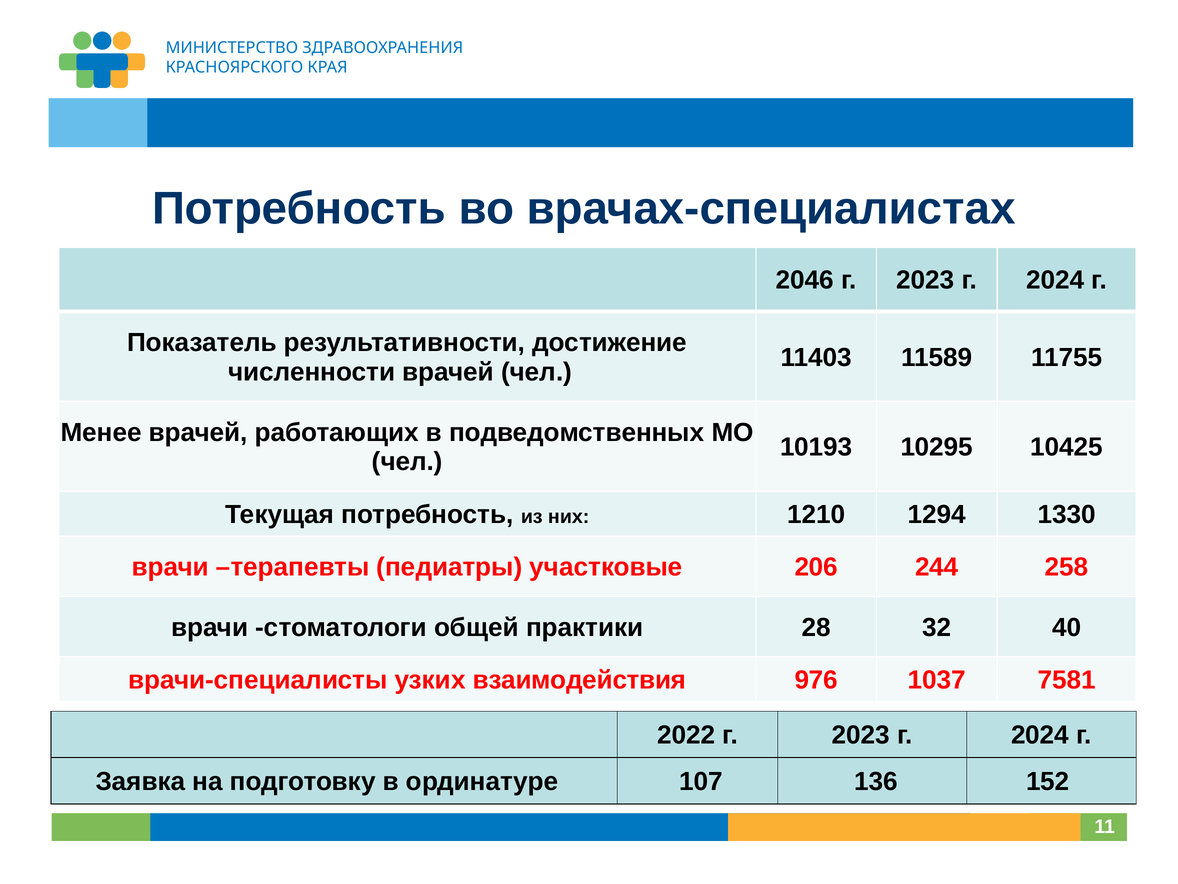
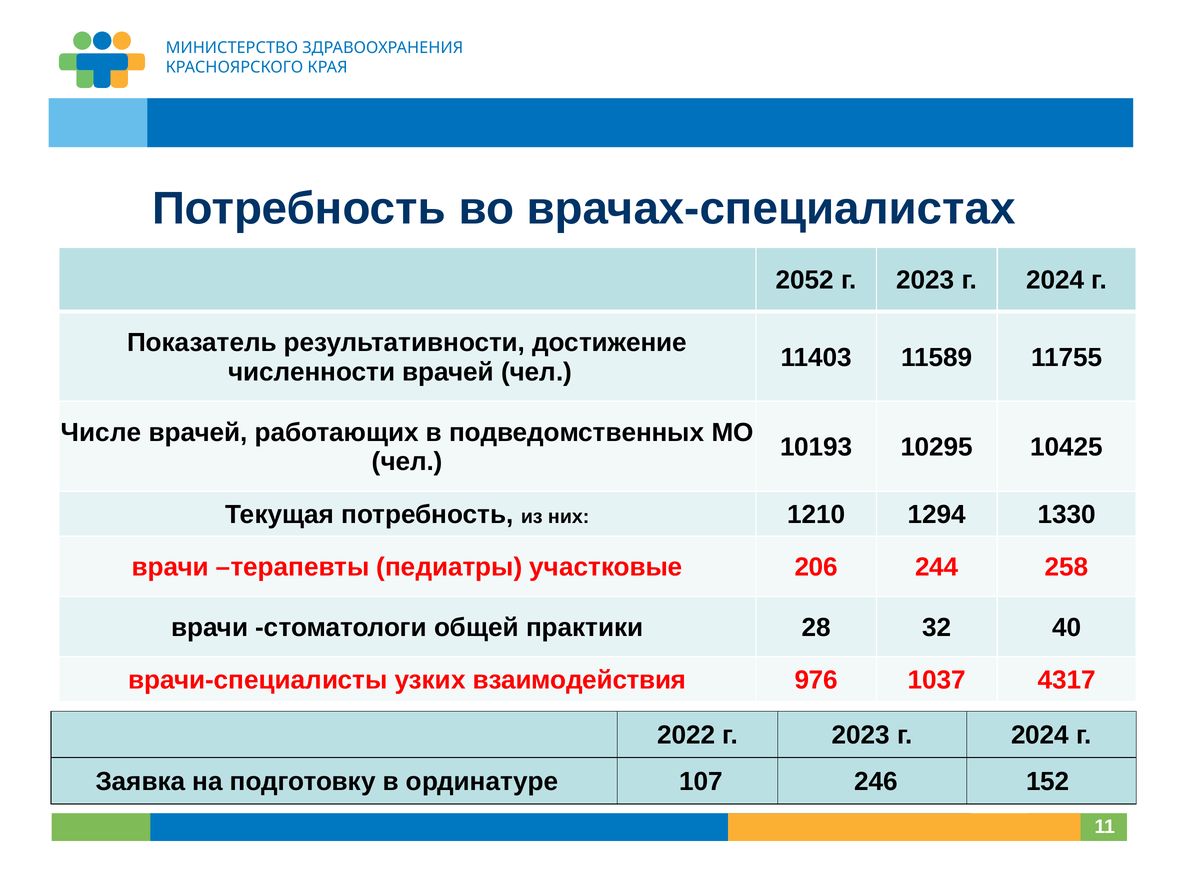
2046: 2046 -> 2052 (805, 280)
Менее: Менее -> Числе (101, 432)
7581: 7581 -> 4317 (1067, 680)
136: 136 -> 246 (876, 781)
